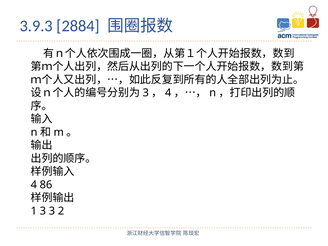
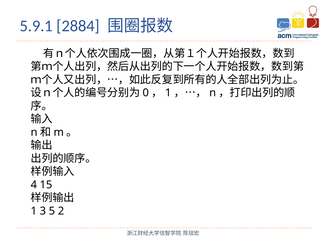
3.9.3: 3.9.3 -> 5.9.1 (36, 26)
3: 3 -> 0 (146, 93)
4: 4 -> 1 (168, 93)
86: 86 -> 15 (46, 185)
3 3: 3 -> 5 (52, 211)
